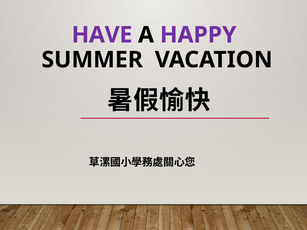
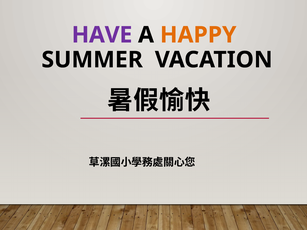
HAPPY colour: purple -> orange (198, 35)
